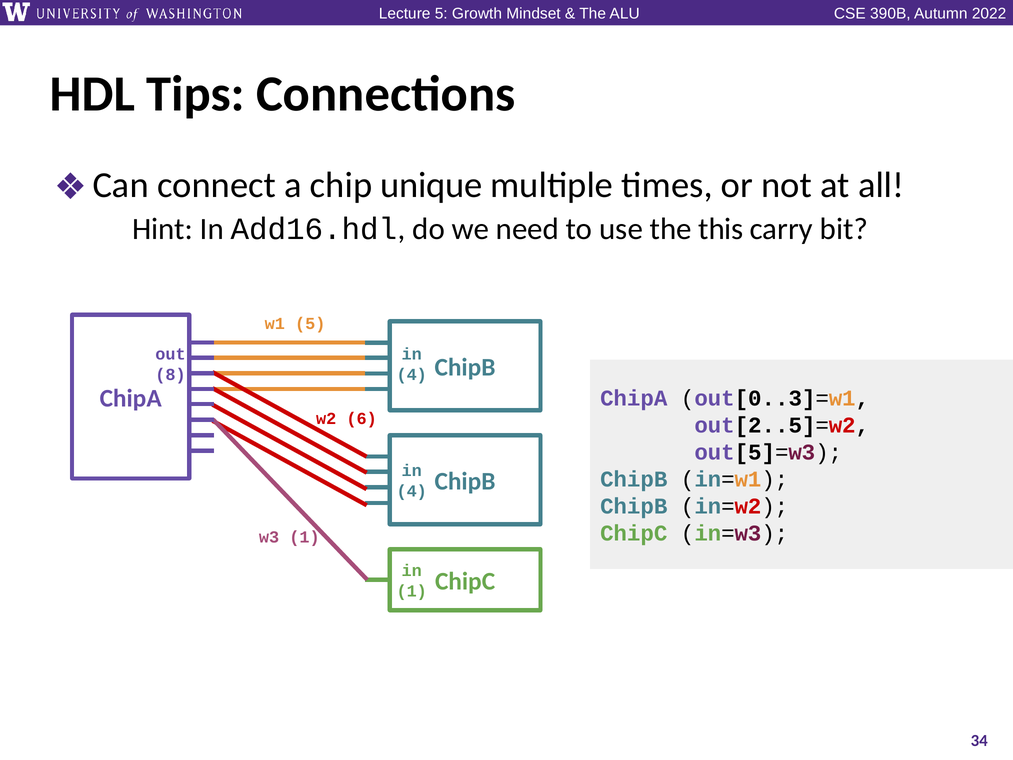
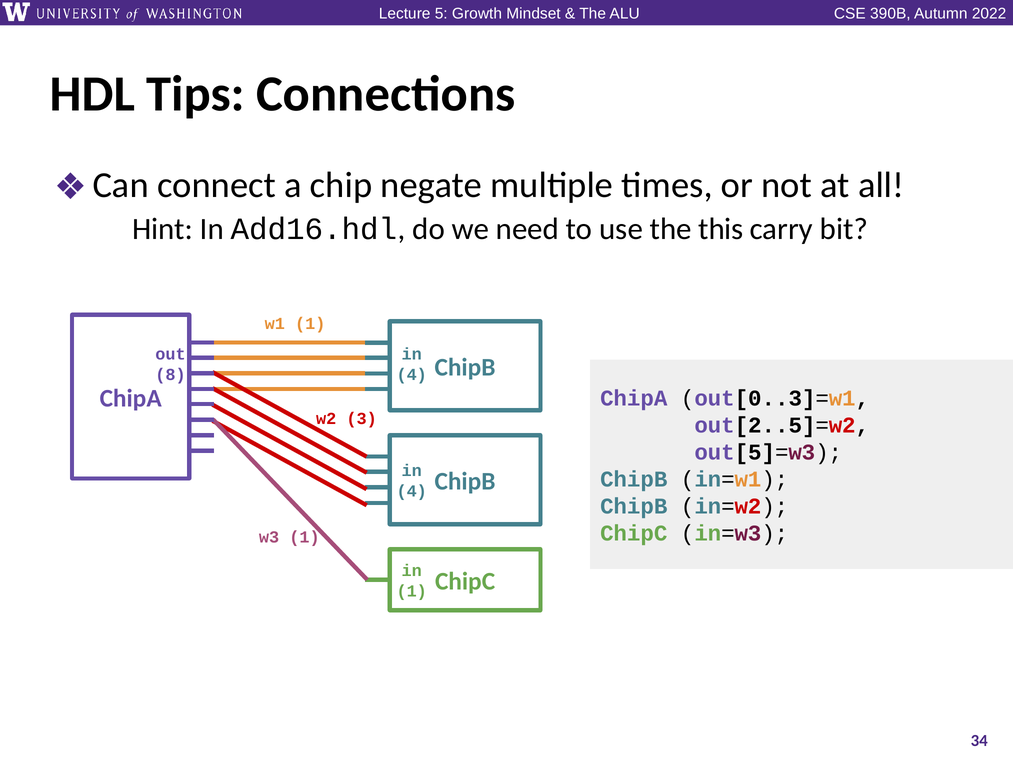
unique: unique -> negate (431, 185)
w1 5: 5 -> 1 (310, 323)
6: 6 -> 3 (362, 419)
